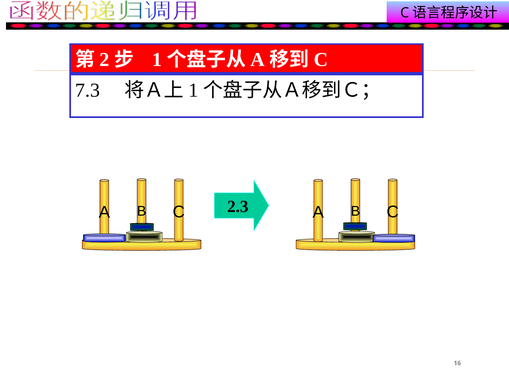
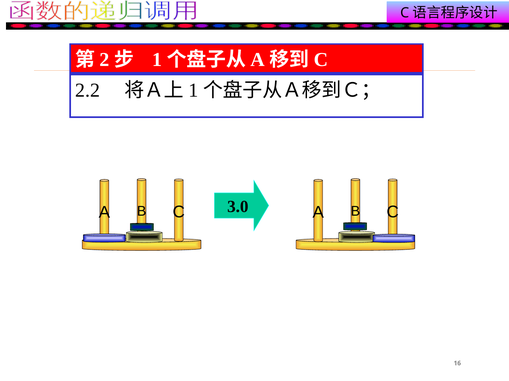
7.3: 7.3 -> 2.2 (88, 90)
2.3: 2.3 -> 3.0 (238, 207)
